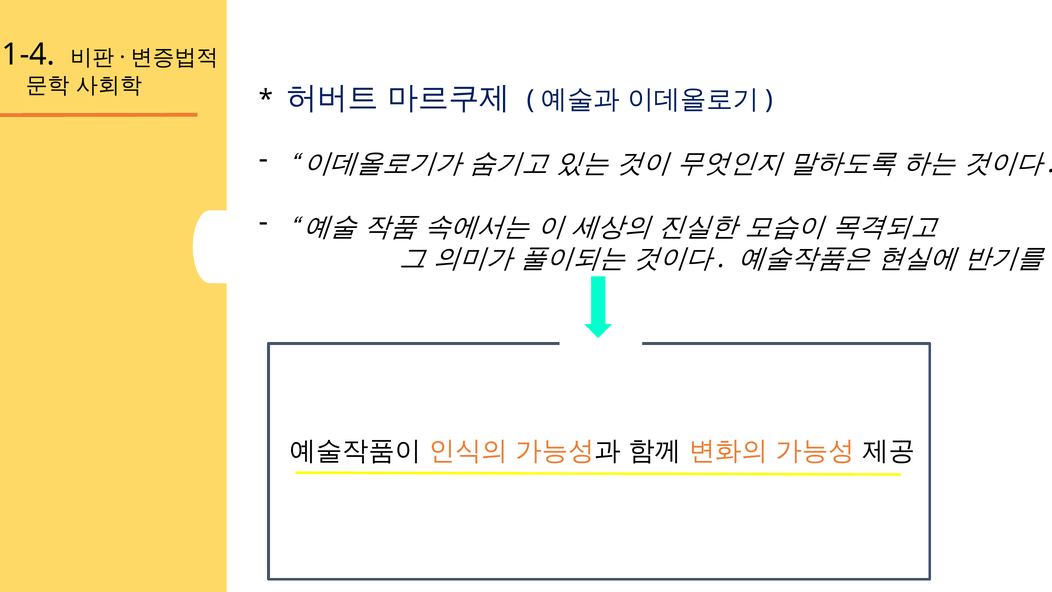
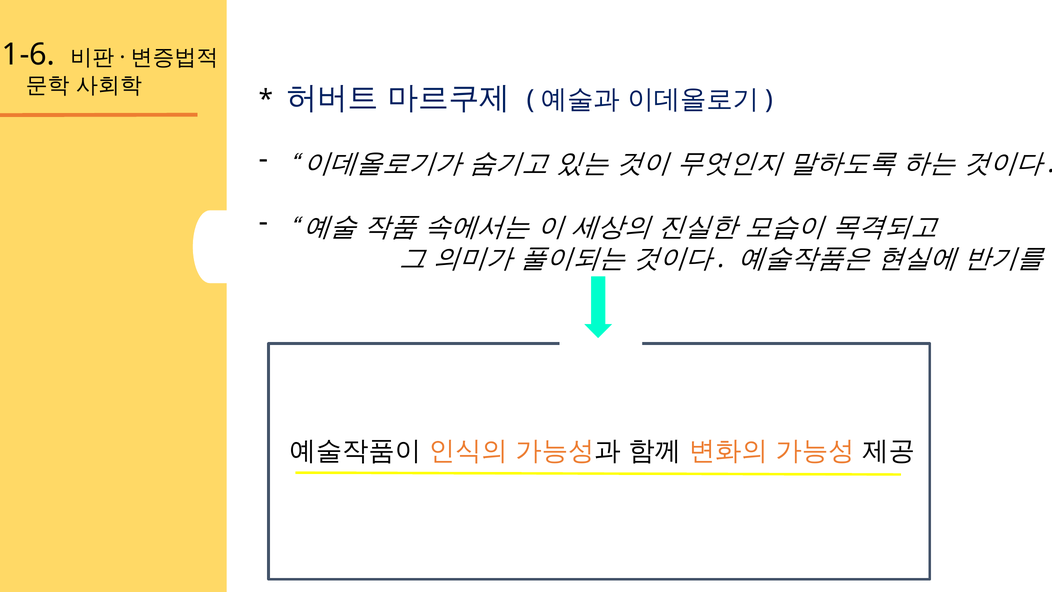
1-4: 1-4 -> 1-6 (29, 54)
